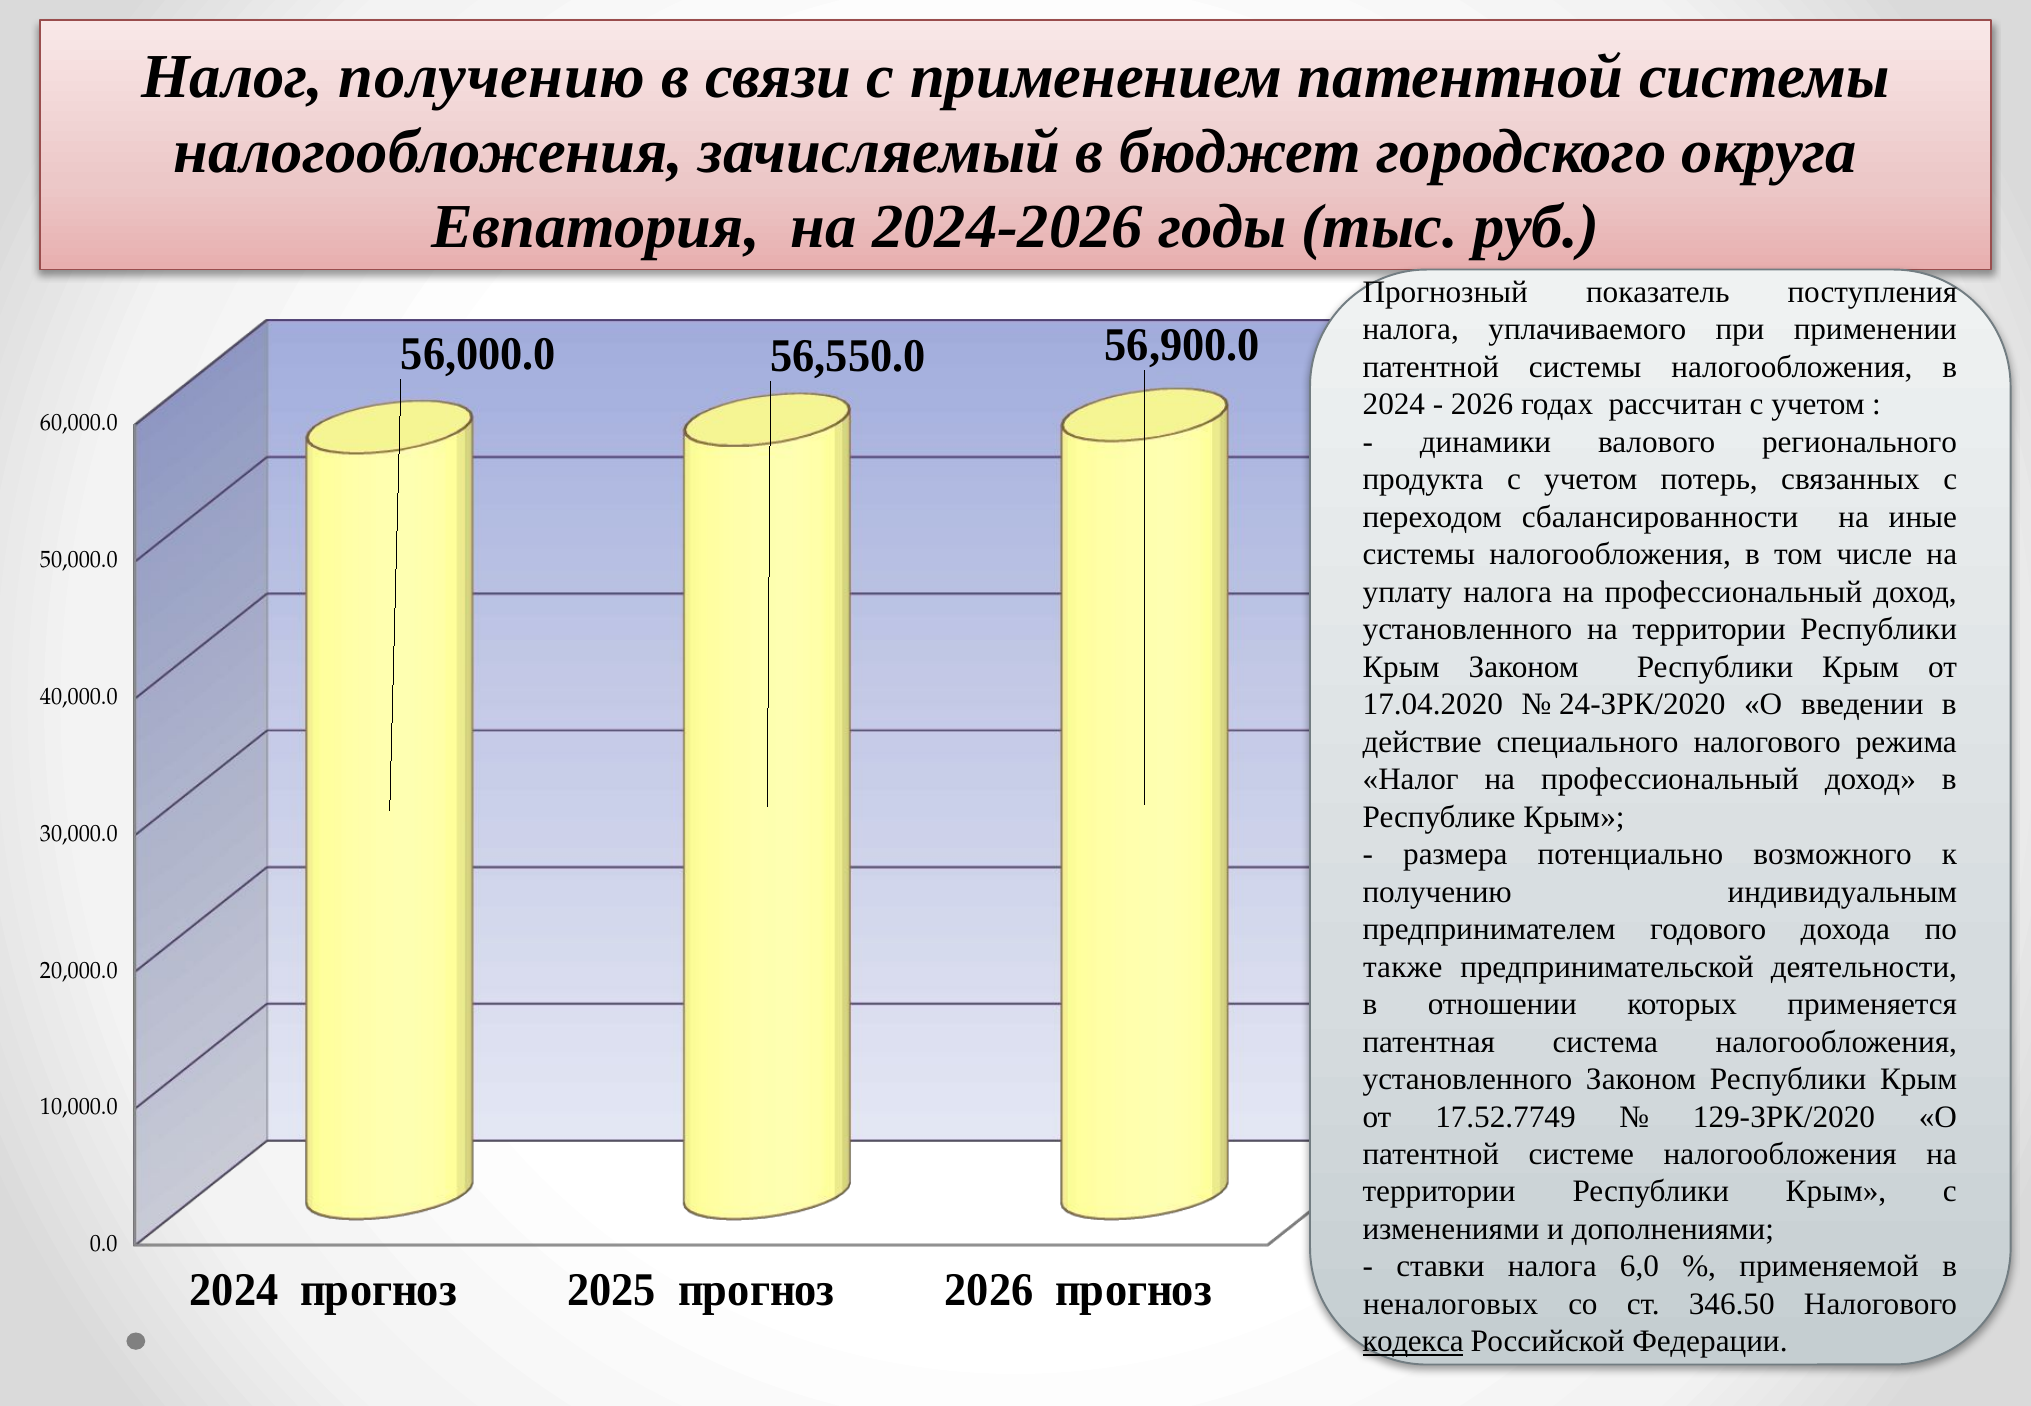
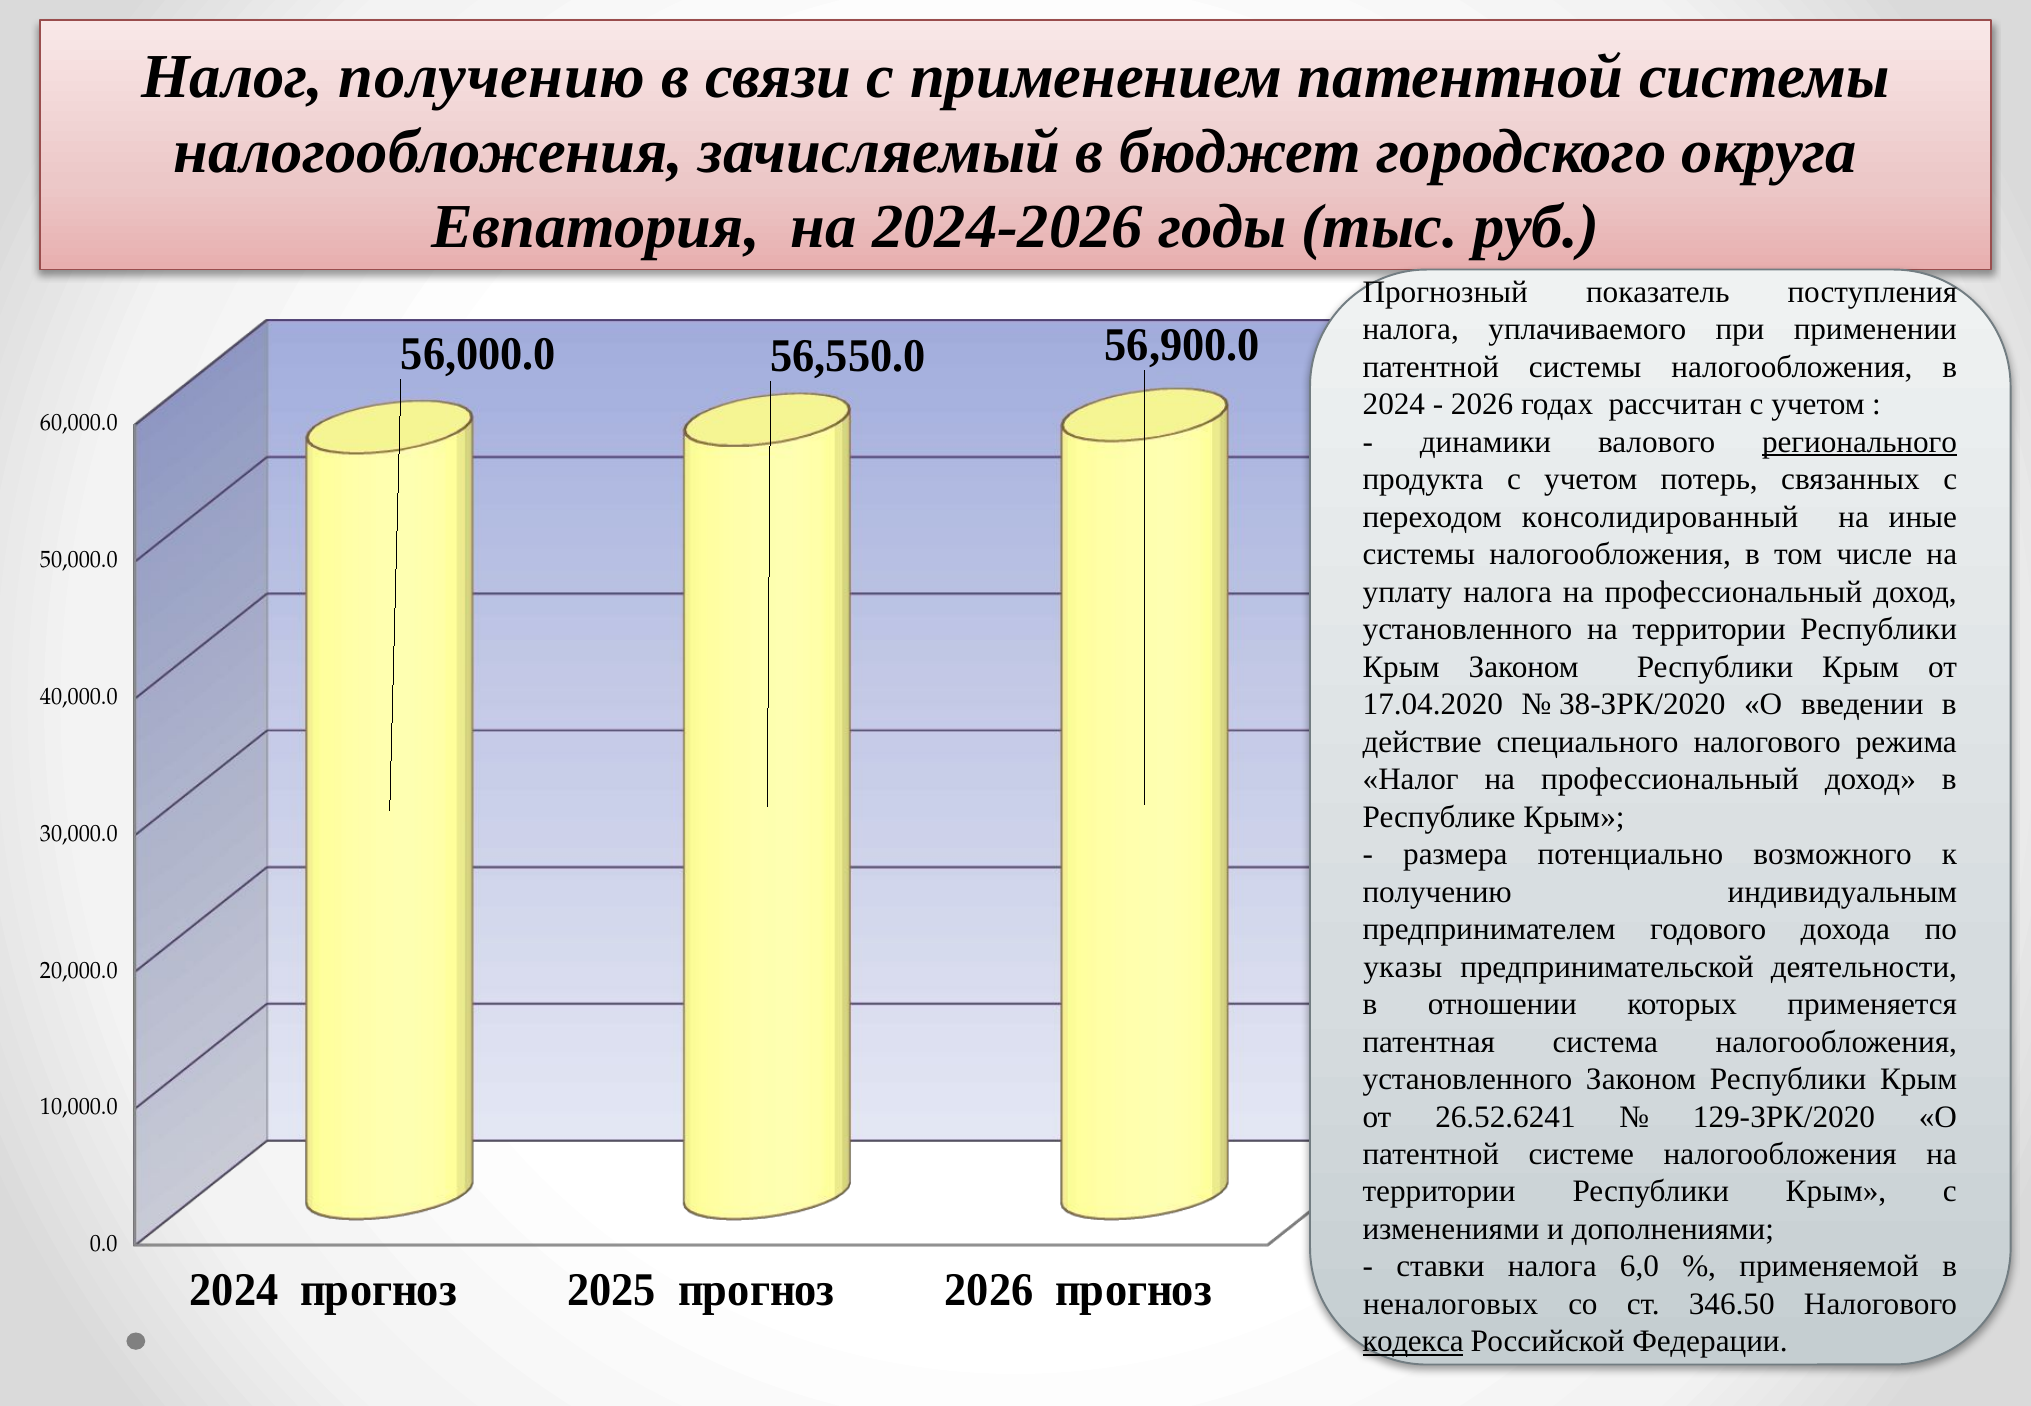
регионального underline: none -> present (1860, 442)
сбалансированности: сбалансированности -> консолидированный (1660, 517)
24-ЗРК/2020: 24-ЗРК/2020 -> 38-ЗРК/2020 (1642, 704)
также: также -> указы (1403, 967)
17.52.7749: 17.52.7749 -> 26.52.6241 (1505, 1117)
